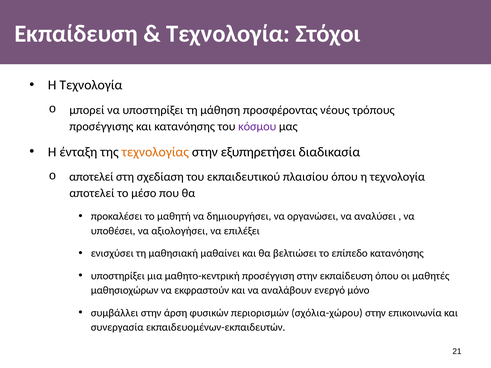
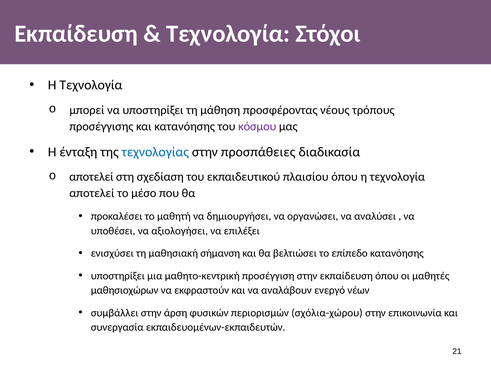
τεχνολογίας colour: orange -> blue (155, 152)
εξυπηρετήσει: εξυπηρετήσει -> προσπάθειες (258, 152)
μαθαίνει: μαθαίνει -> σήμανση (220, 253)
μόνο: μόνο -> νέων (358, 290)
